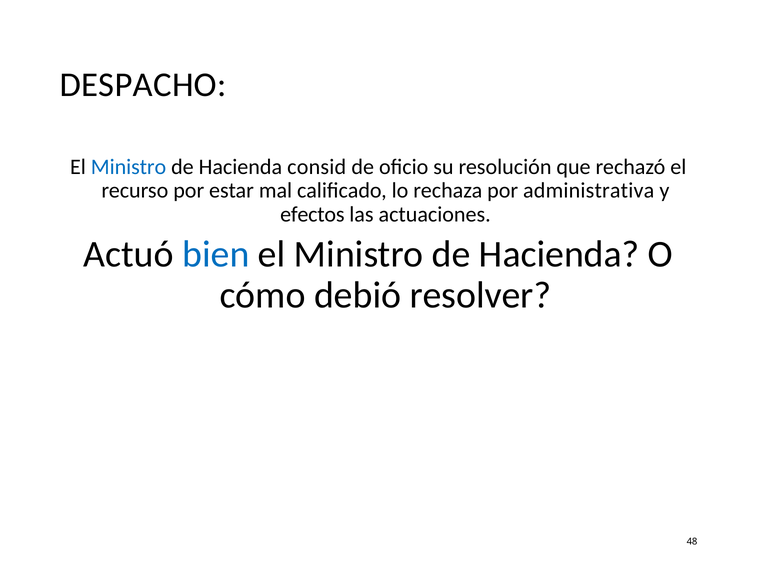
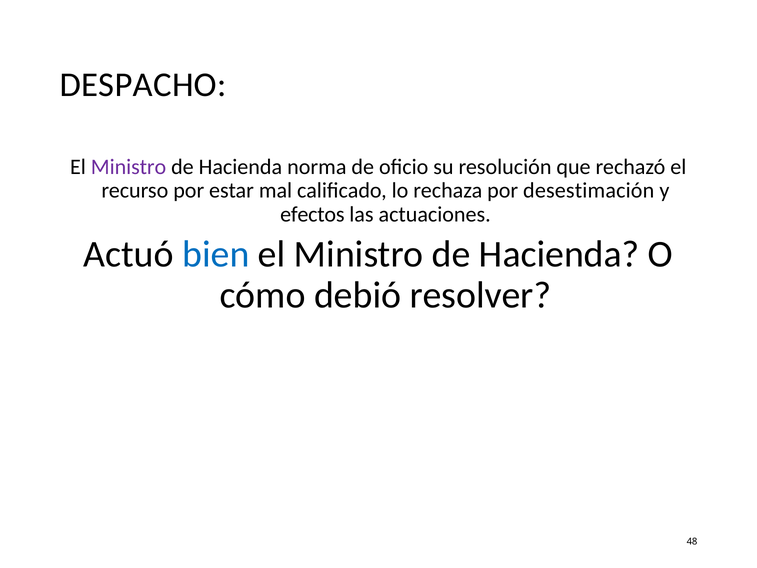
Ministro colour: blue -> purple (129, 167)
consid: consid -> norma (317, 167)
administrativa: administrativa -> desestimación (589, 191)
